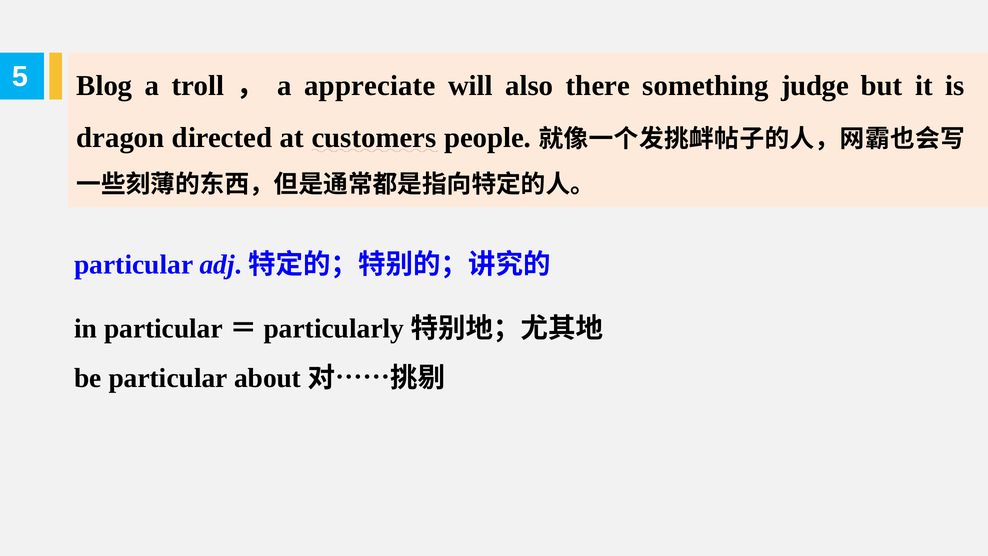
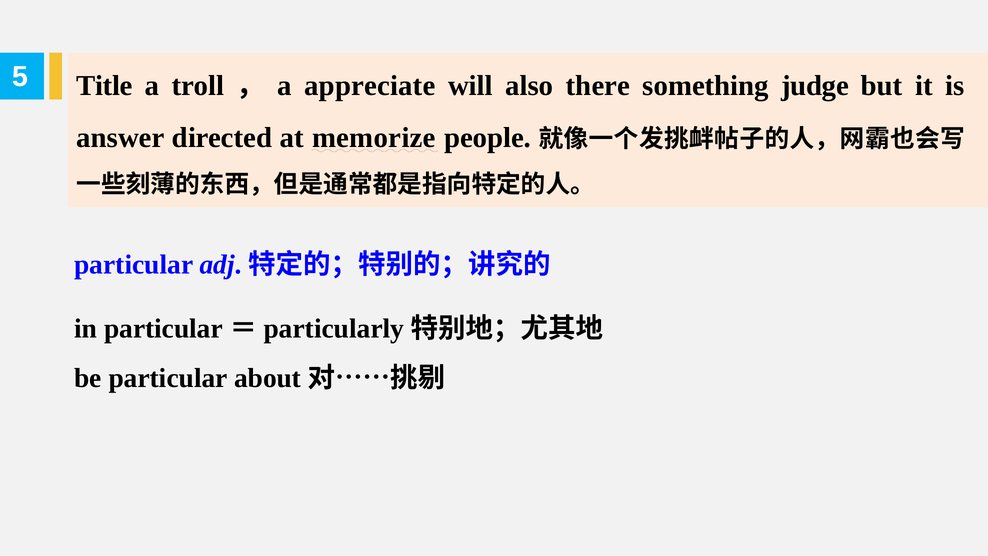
Blog: Blog -> Title (104, 86)
dragon: dragon -> answer (120, 138)
customers: customers -> memorize (374, 138)
